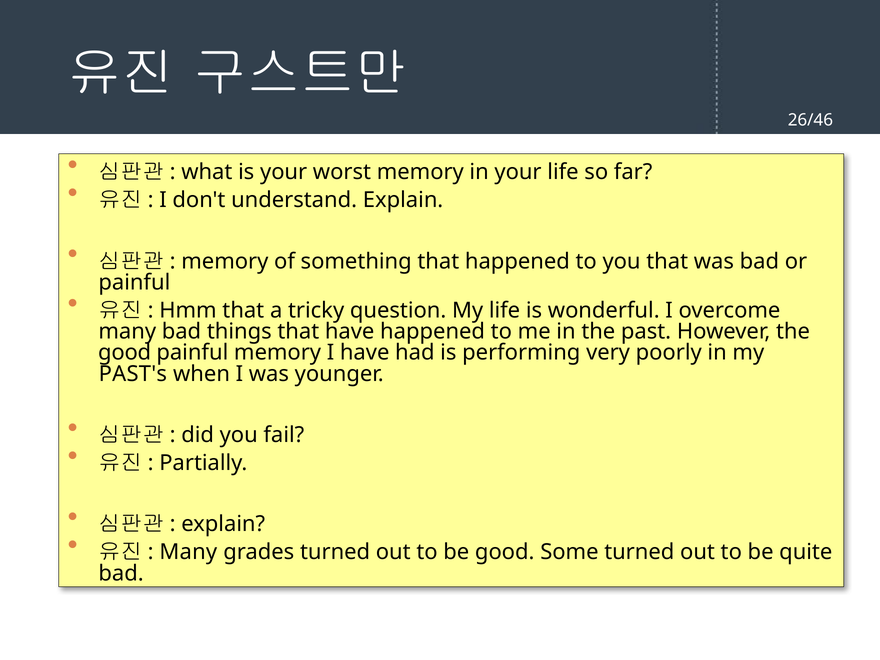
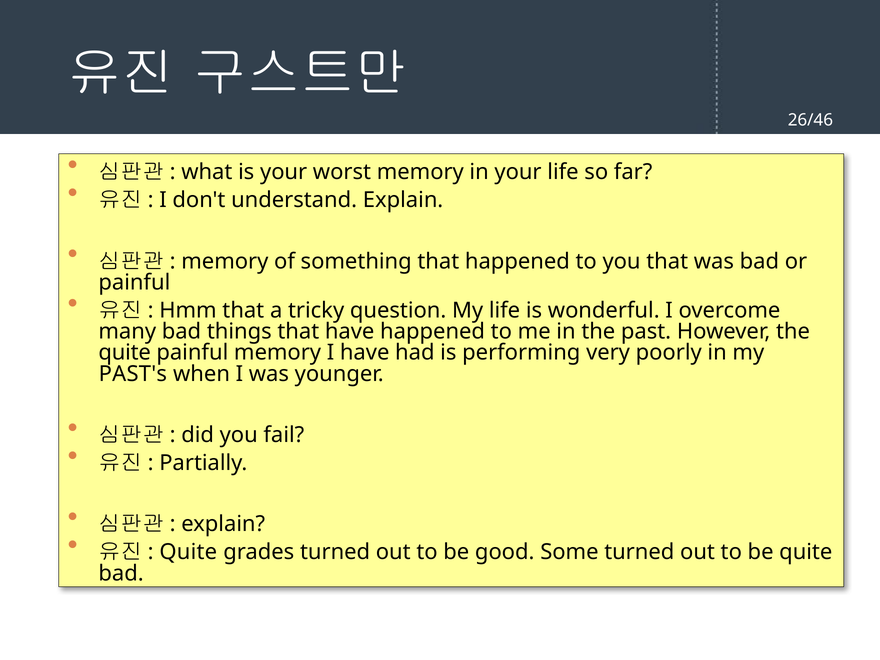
good: good -> quite (125, 353)
Many: Many -> Quite (188, 552)
